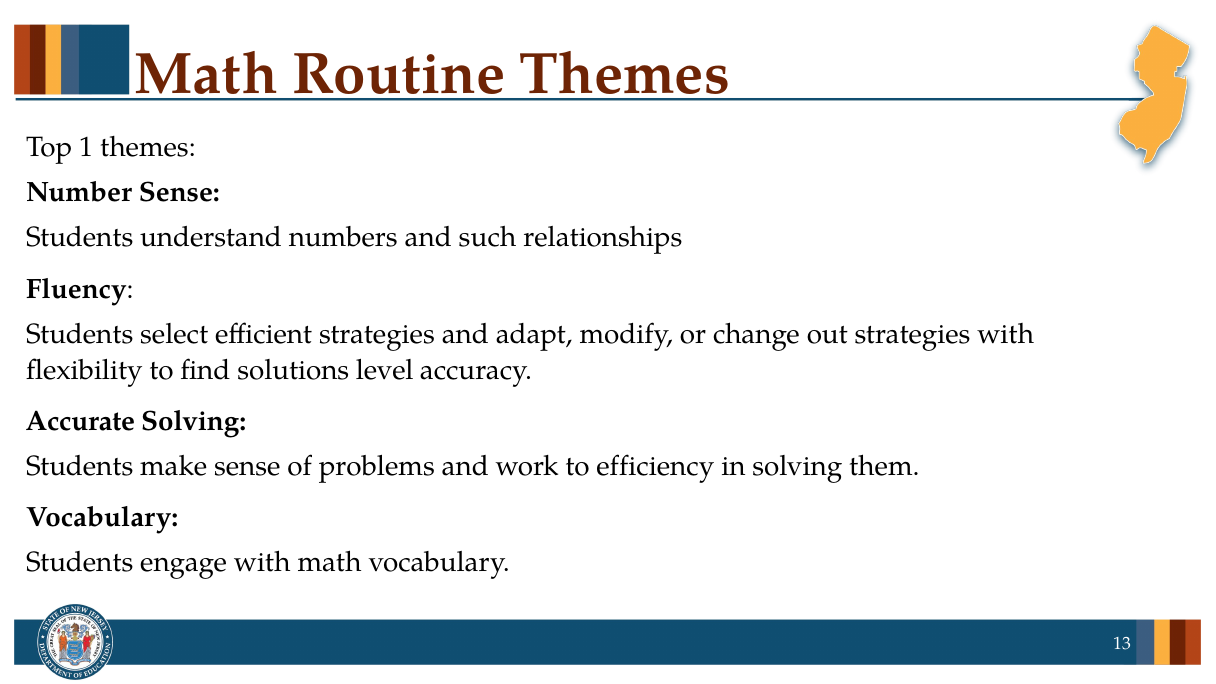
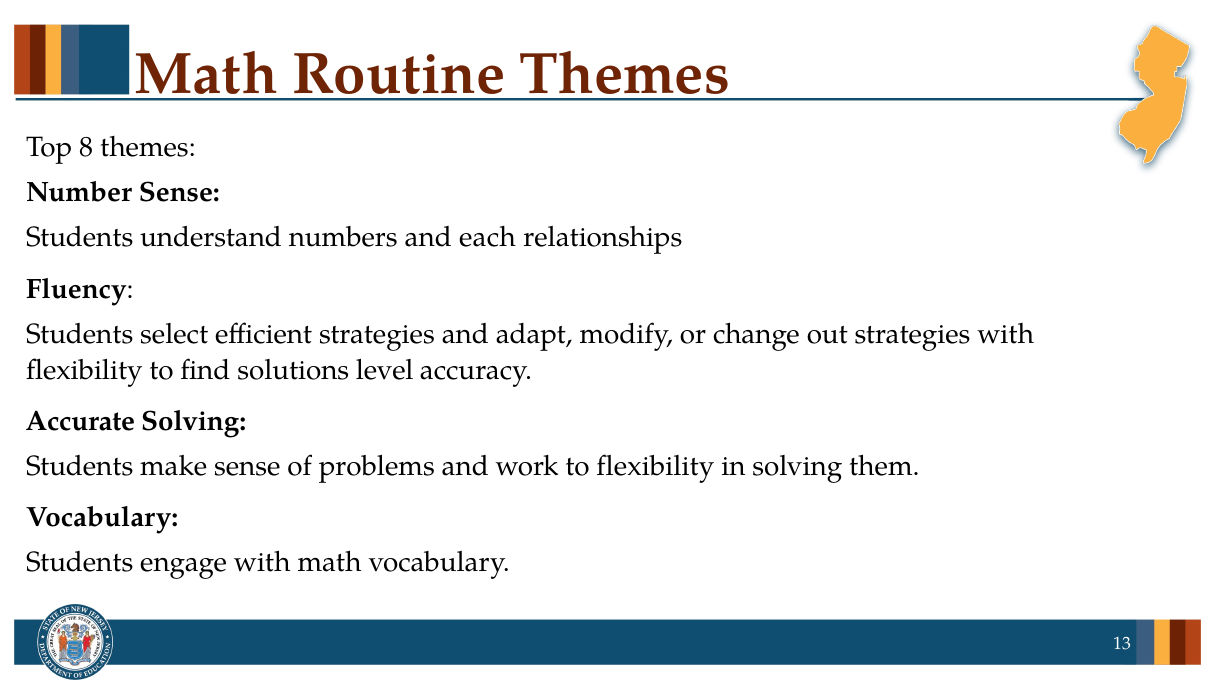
1: 1 -> 8 (86, 148)
such: such -> each (487, 238)
to efficiency: efficiency -> flexibility (655, 466)
